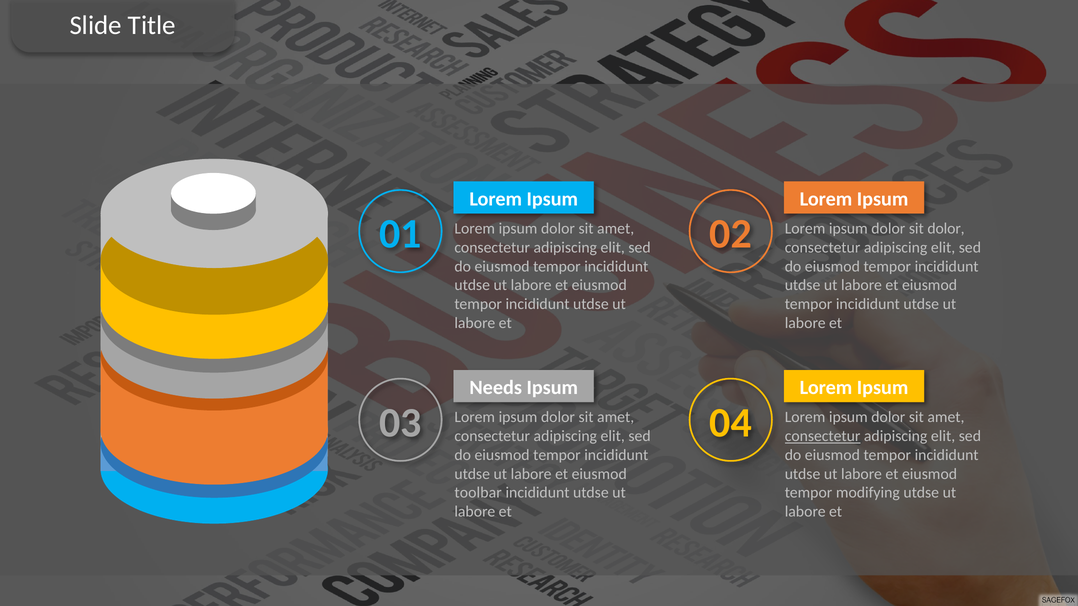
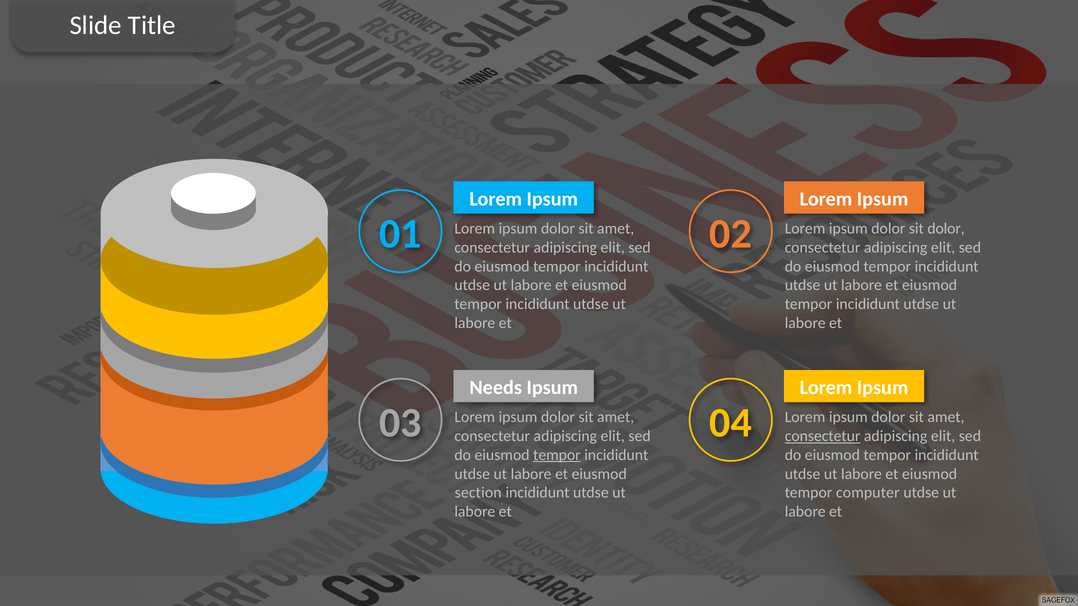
tempor underline: none -> present (557, 455)
toolbar: toolbar -> section (478, 493)
modifying: modifying -> computer (868, 493)
